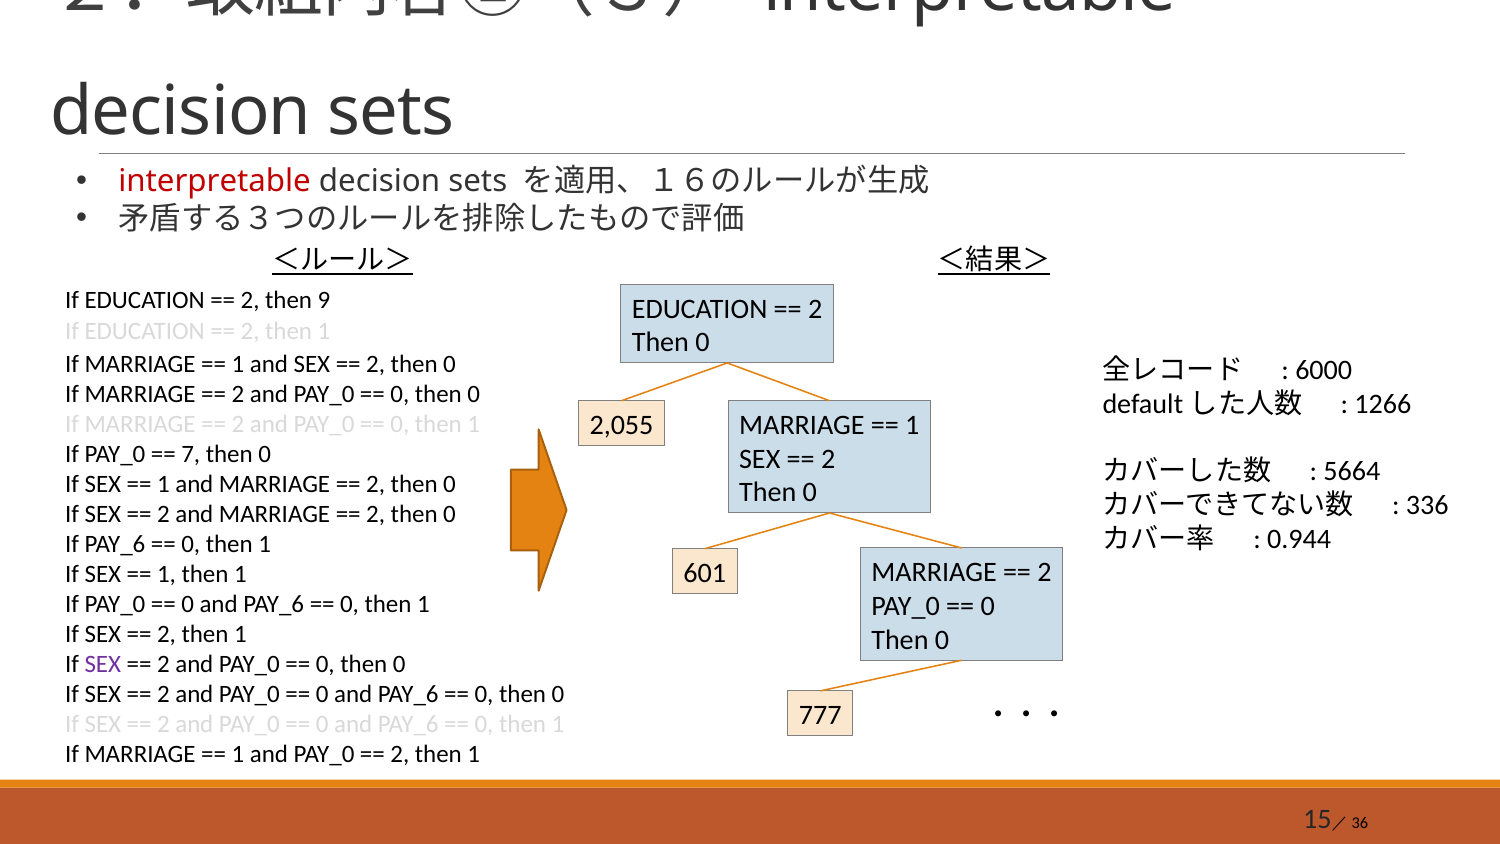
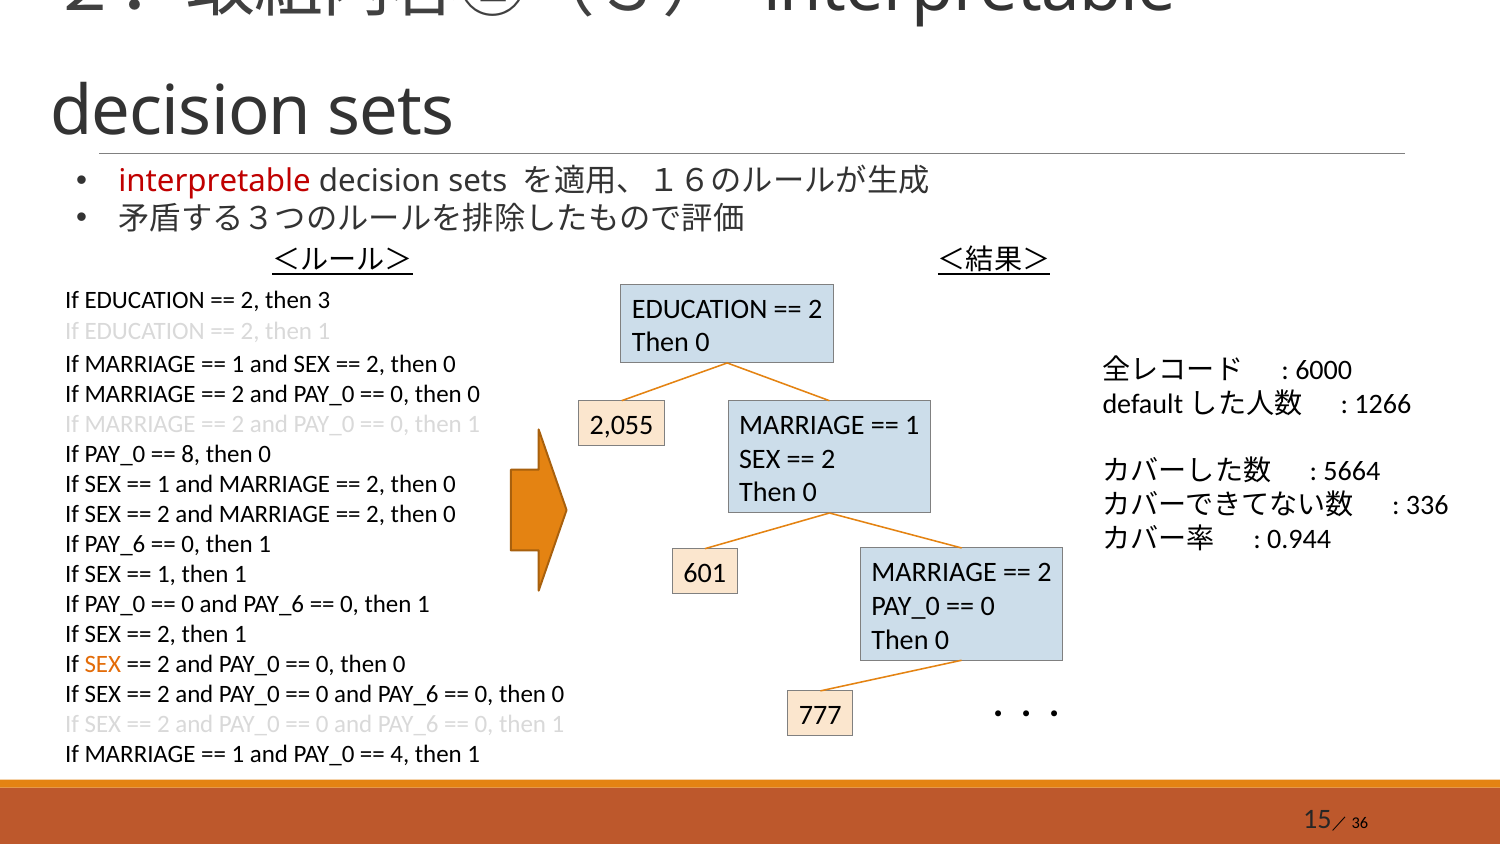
9: 9 -> 3 (324, 300)
7: 7 -> 8 (191, 454)
SEX colour: purple -> orange (103, 664)
2: 2 -> 4 (400, 754)
